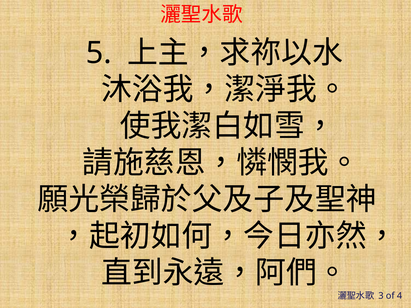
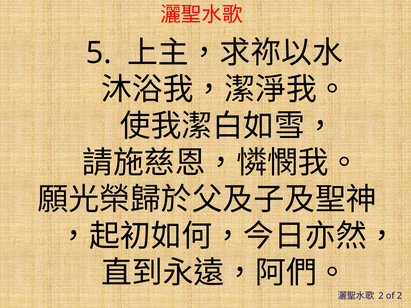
3: 3 -> 2 (381, 296)
of 4: 4 -> 2 (399, 296)
